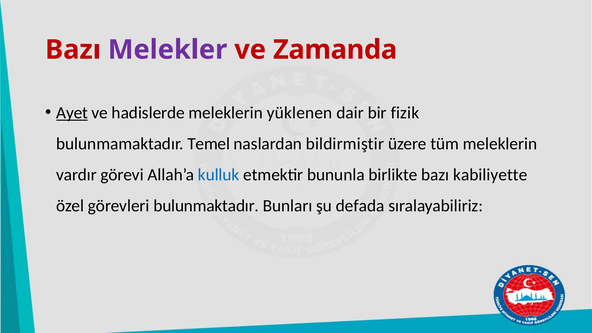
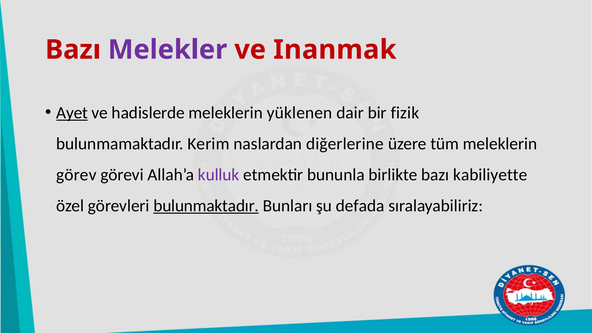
Zamanda: Zamanda -> Inanmak (335, 50)
Temel: Temel -> Kerim (209, 144)
bildirmiştir: bildirmiştir -> diğerlerine (345, 144)
vardır: vardır -> görev (76, 175)
kulluk colour: blue -> purple (219, 175)
bulunmaktadır underline: none -> present (206, 206)
